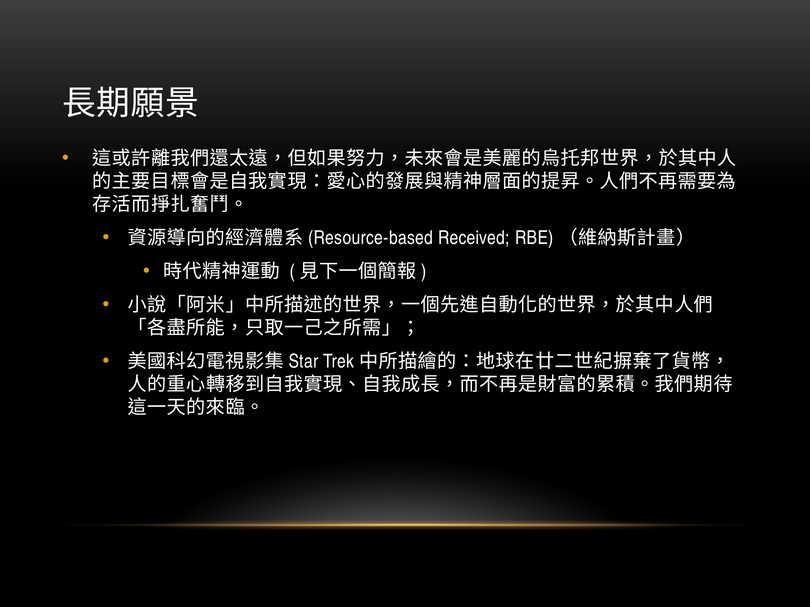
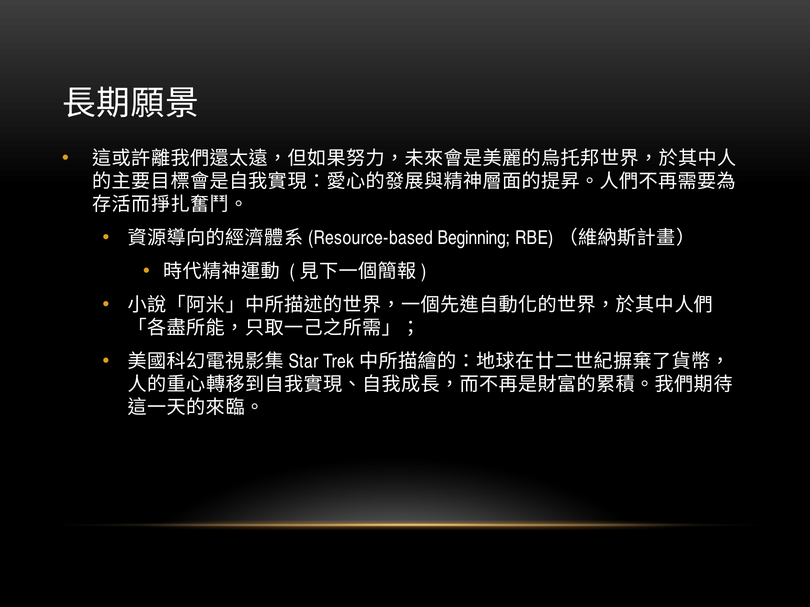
Received: Received -> Beginning (474, 238)
